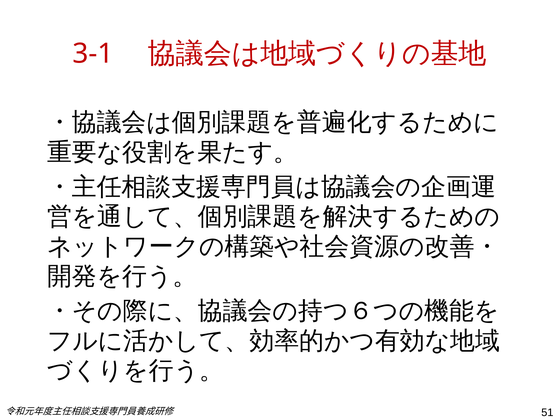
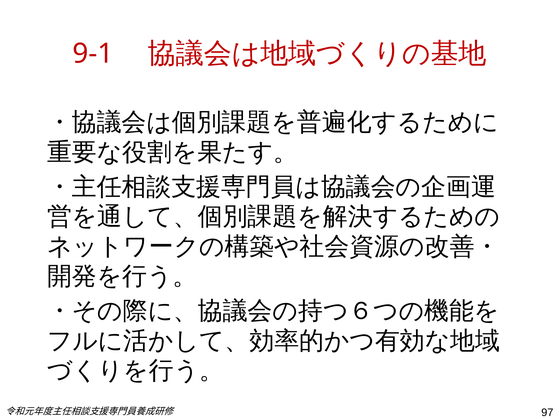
3-1: 3-1 -> 9-1 (93, 54)
51: 51 -> 97 (547, 413)
